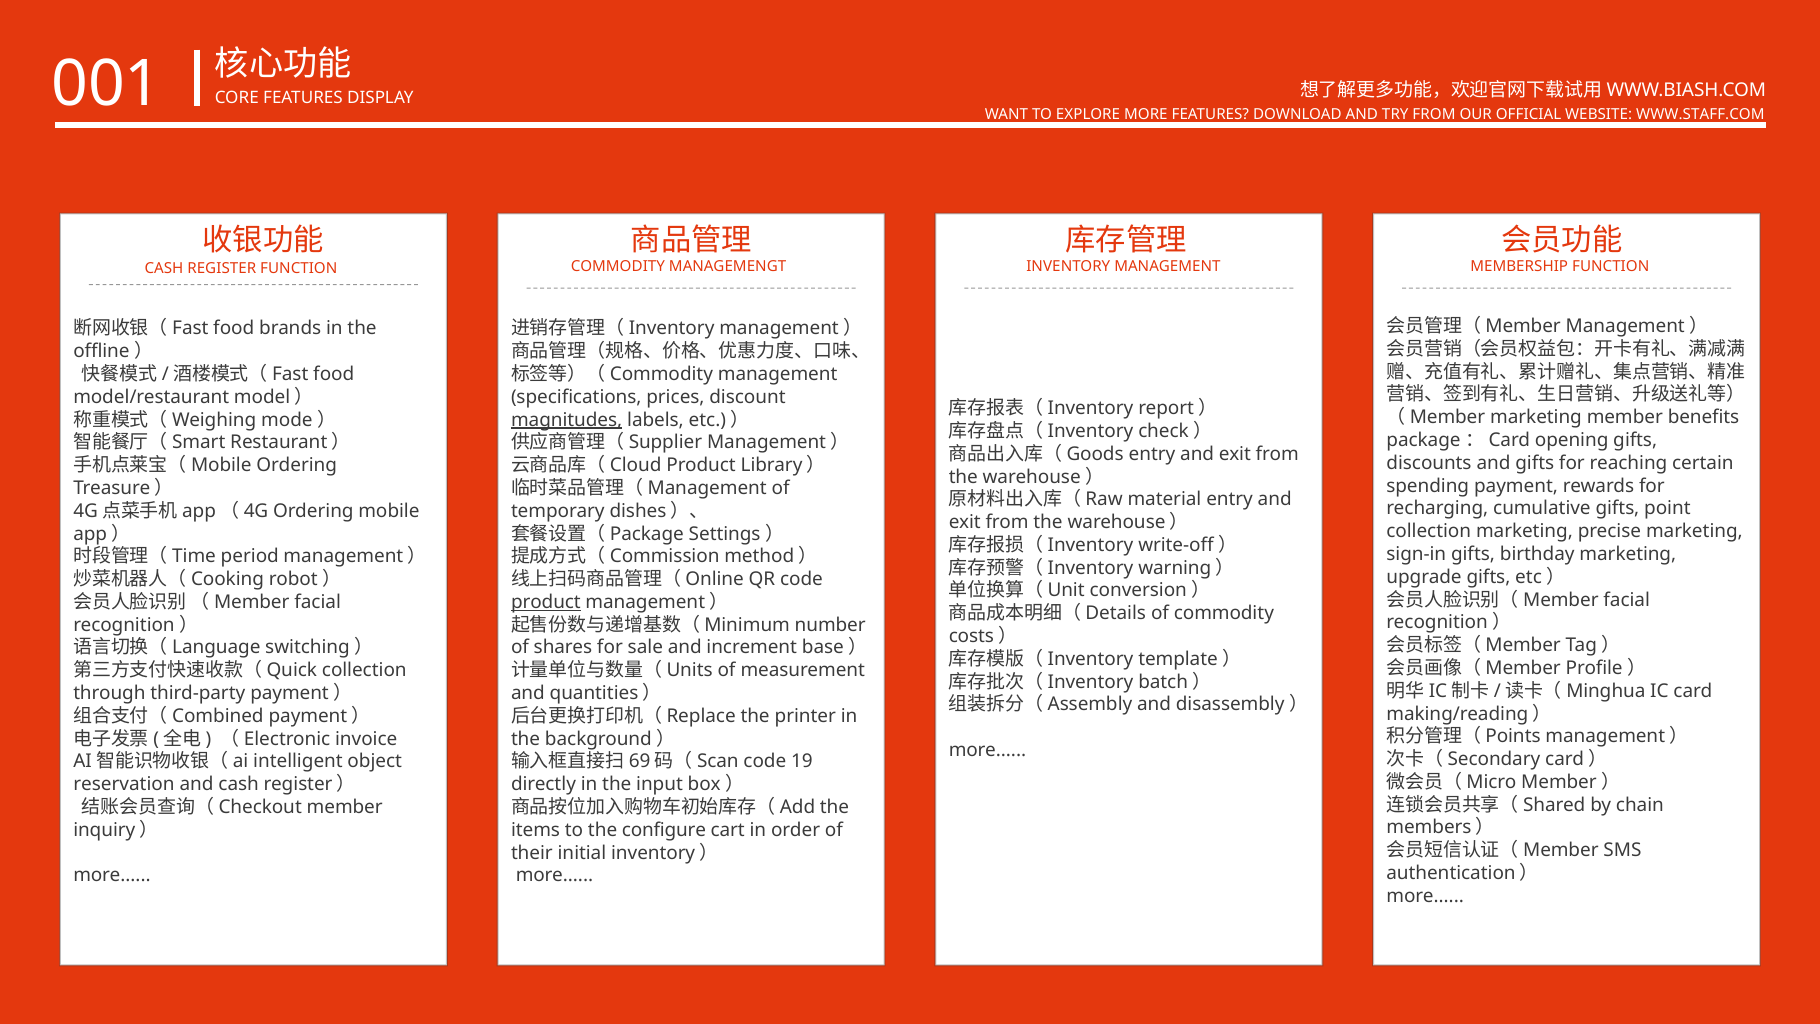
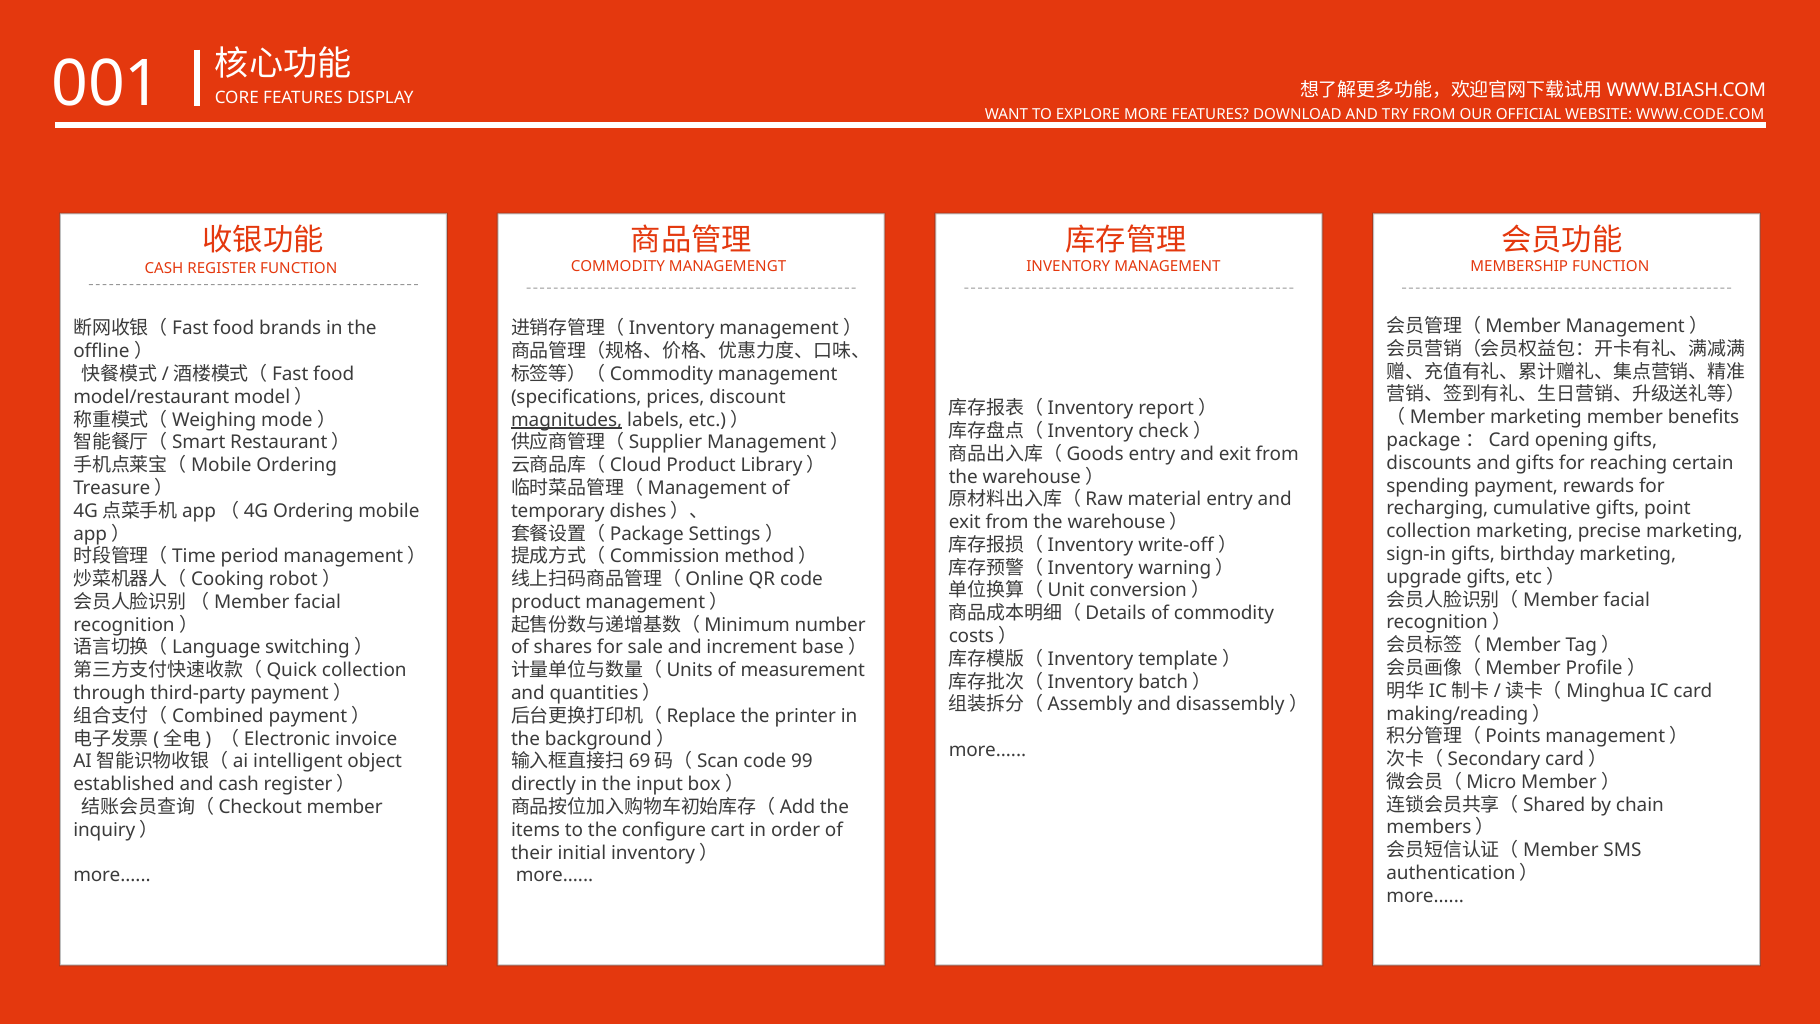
WWW.STAFF.COM: WWW.STAFF.COM -> WWW.CODE.COM (1700, 115)
product underline: present -> none (546, 602)
19: 19 -> 99 (802, 761)
reservation: reservation -> established (124, 784)
